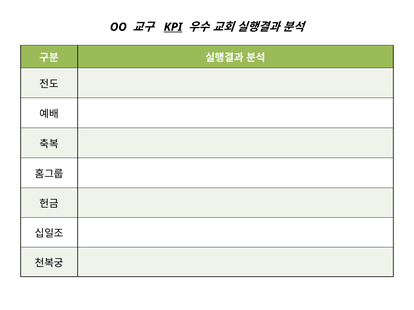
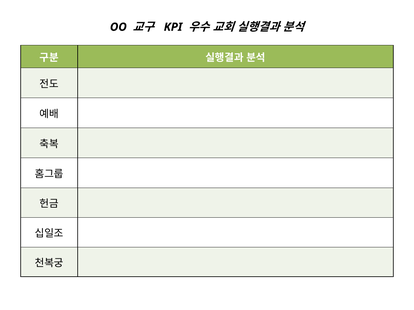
KPI underline: present -> none (173, 27)
